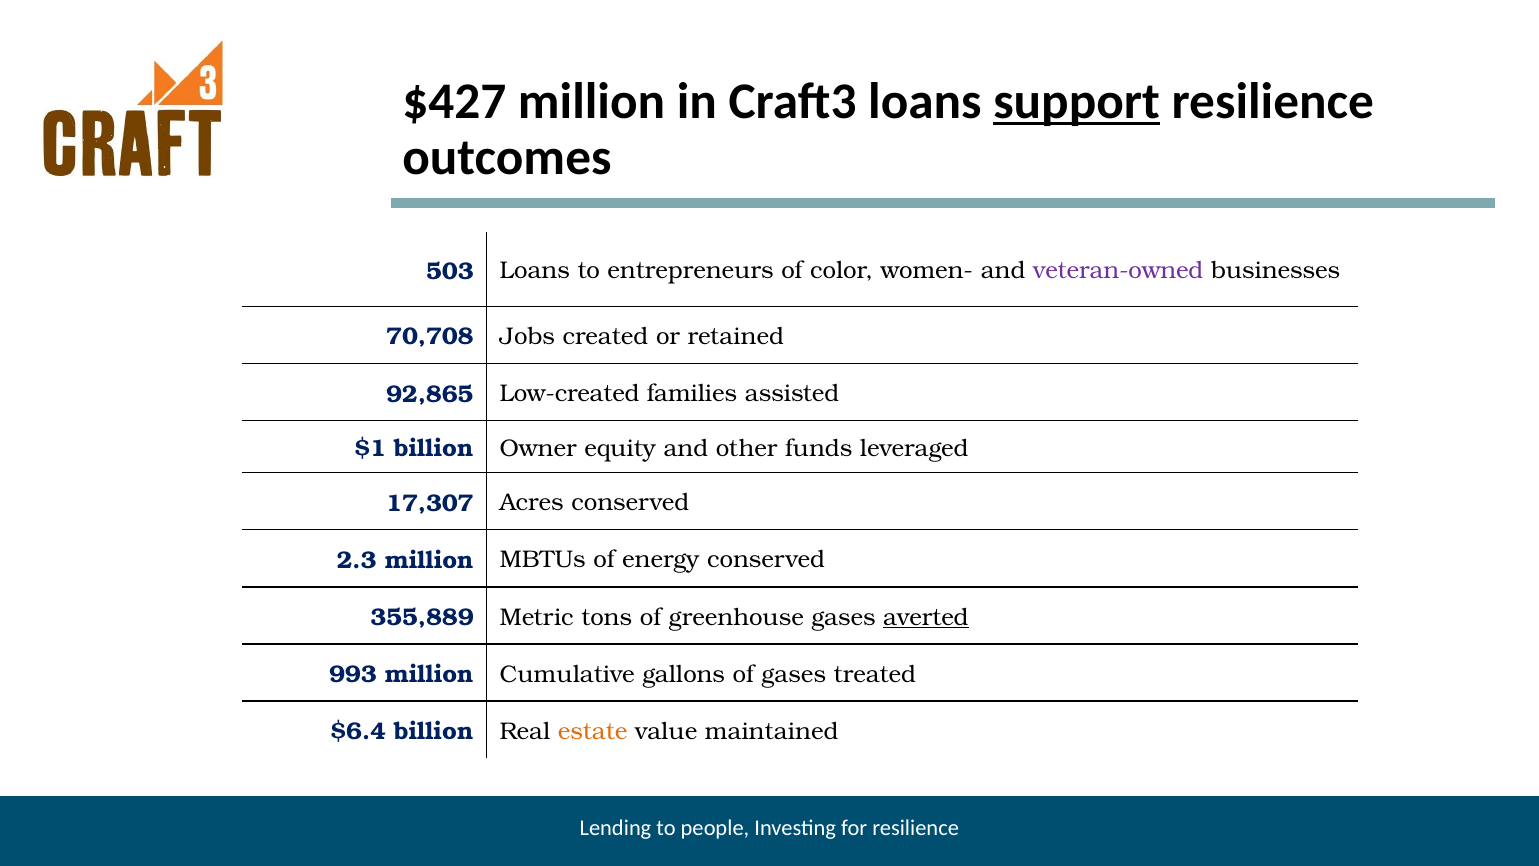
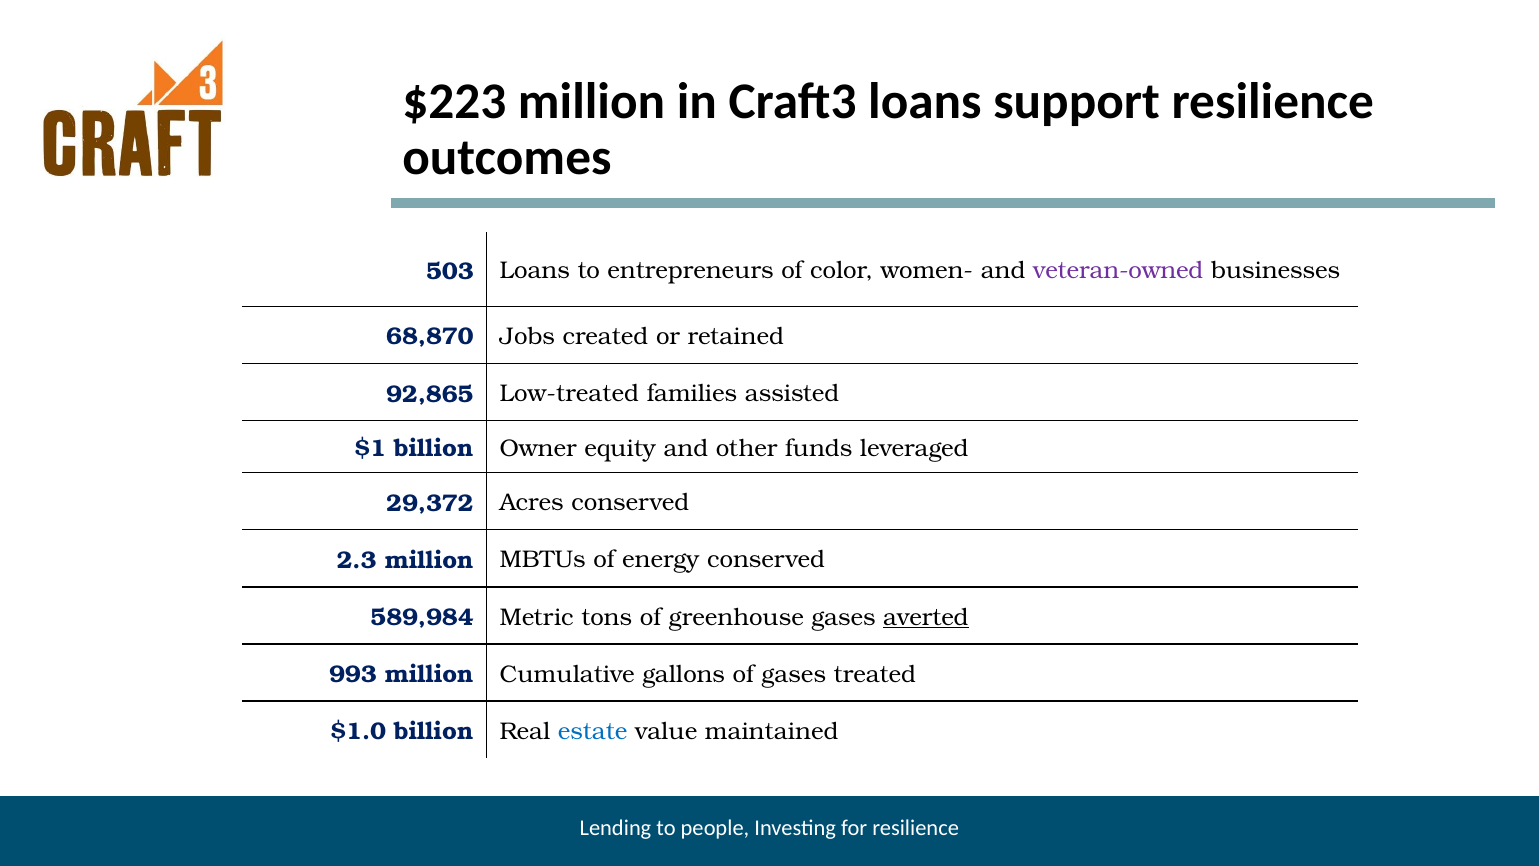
$427: $427 -> $223 (454, 102)
support underline: present -> none (1077, 102)
70,708: 70,708 -> 68,870 (430, 337)
Low-created: Low-created -> Low-treated (569, 393)
17,307: 17,307 -> 29,372 (430, 503)
355,889: 355,889 -> 589,984 (422, 617)
$6.4: $6.4 -> $1.0 (358, 732)
estate colour: orange -> blue (593, 731)
